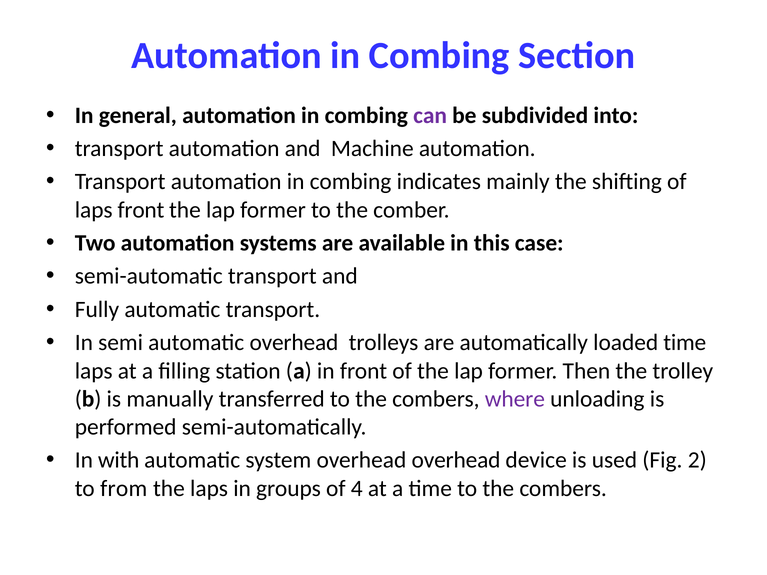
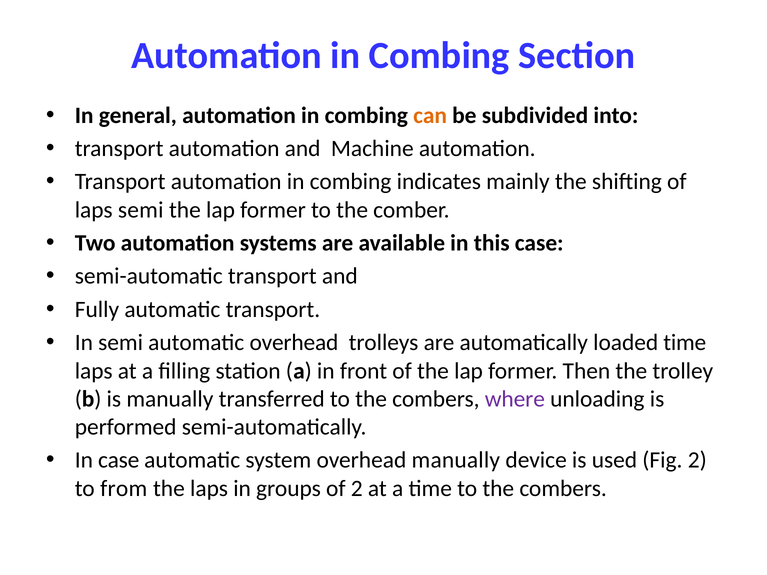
can colour: purple -> orange (430, 115)
laps front: front -> semi (141, 210)
In with: with -> case (119, 460)
overhead overhead: overhead -> manually (456, 460)
of 4: 4 -> 2 (357, 488)
